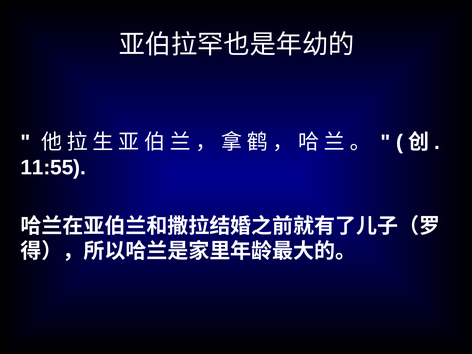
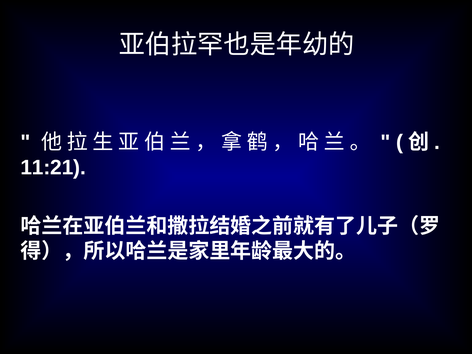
11:55: 11:55 -> 11:21 (53, 167)
